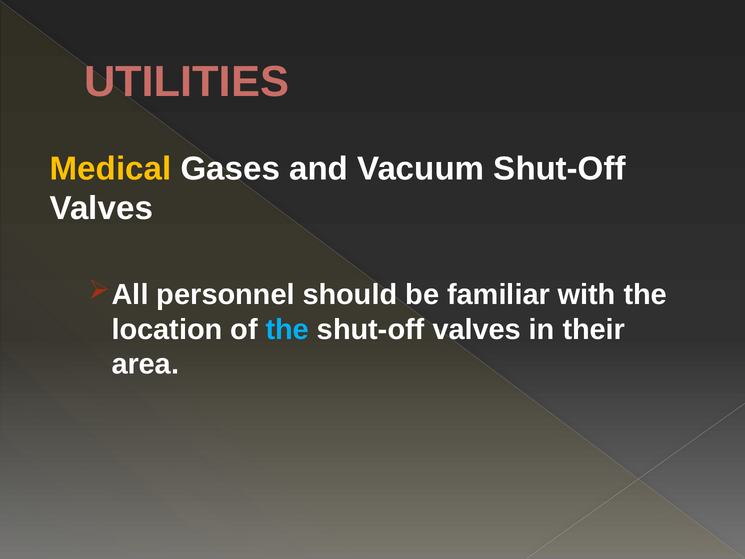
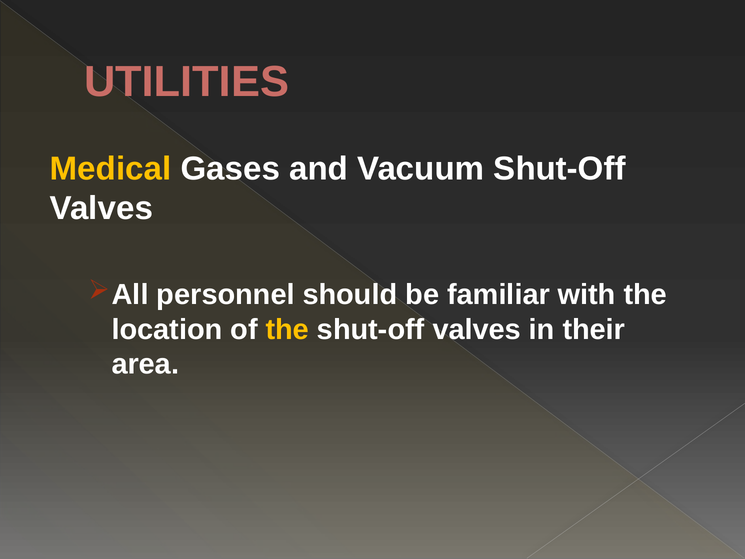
the colour: light blue -> yellow (287, 329)
